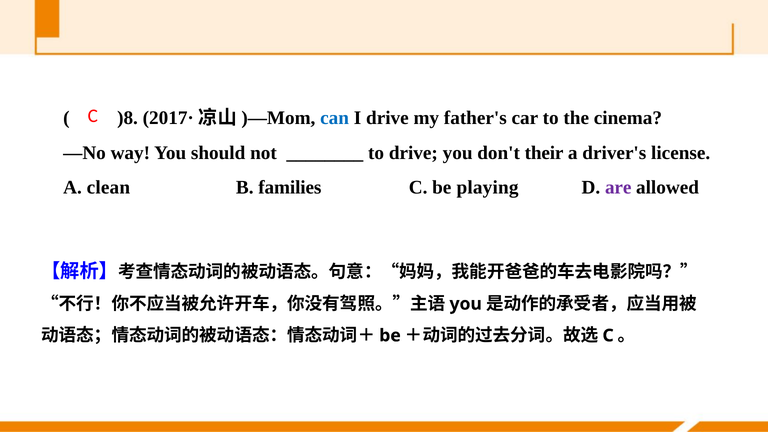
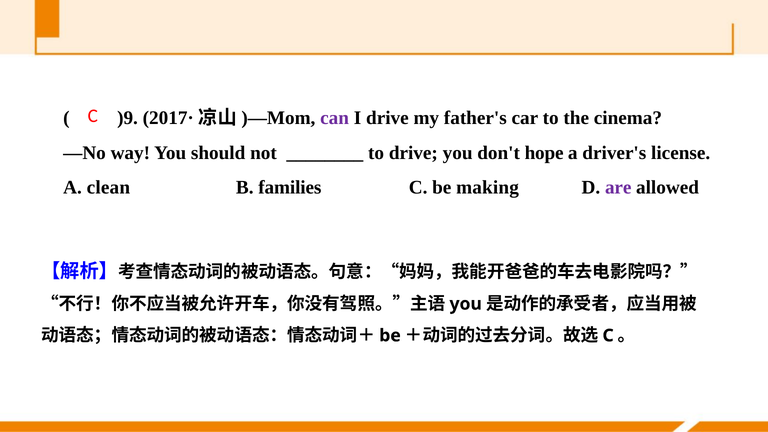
)8: )8 -> )9 (128, 118)
can colour: blue -> purple (335, 118)
their: their -> hope (544, 153)
playing: playing -> making (488, 187)
